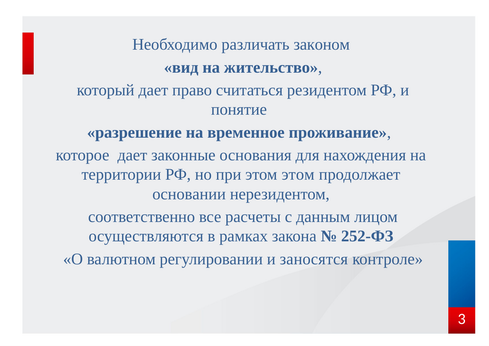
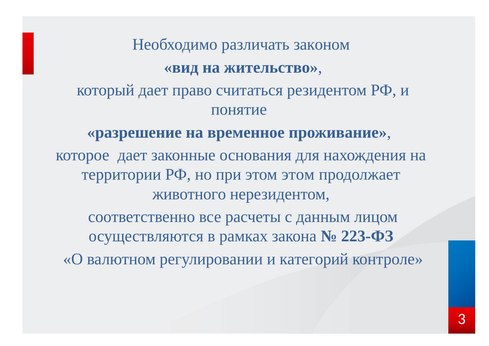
основании: основании -> животного (189, 194)
252-ФЗ: 252-ФЗ -> 223-ФЗ (367, 236)
заносятся: заносятся -> категорий (314, 259)
